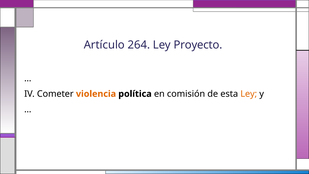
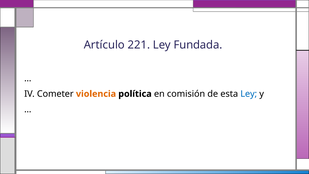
264: 264 -> 221 (139, 45)
Proyecto: Proyecto -> Fundada (198, 45)
Ley colour: orange -> blue (249, 94)
